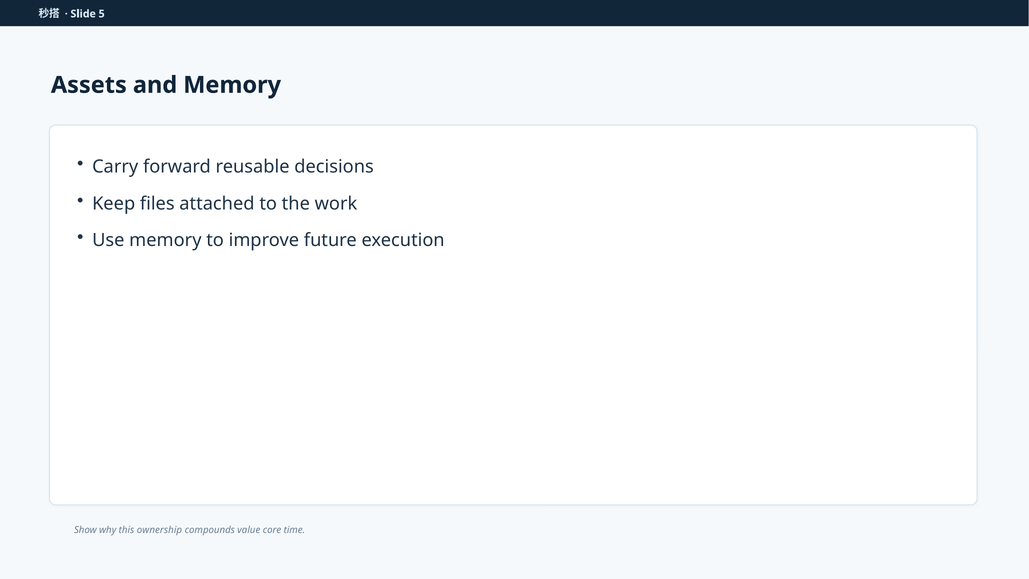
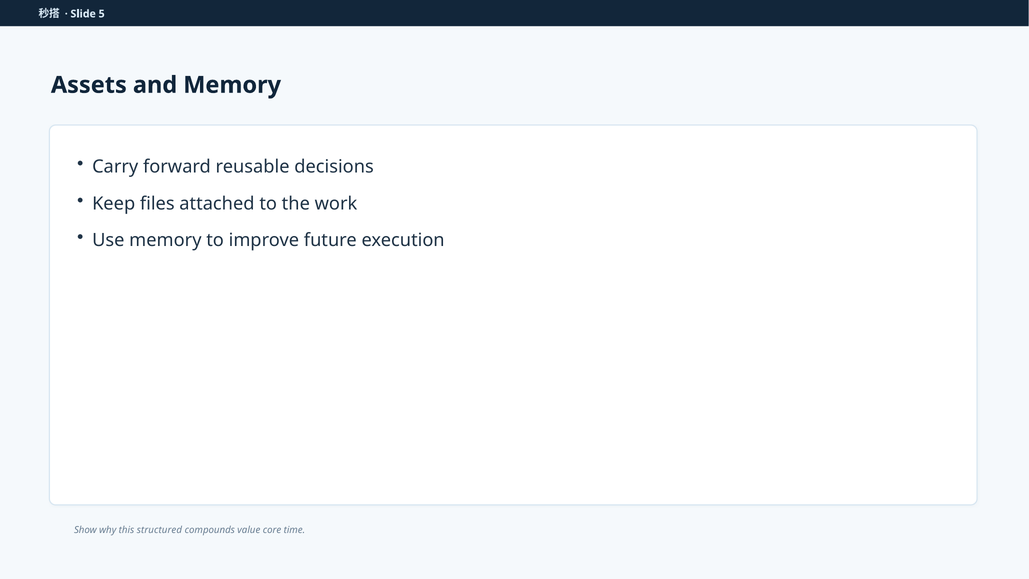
ownership: ownership -> structured (159, 530)
